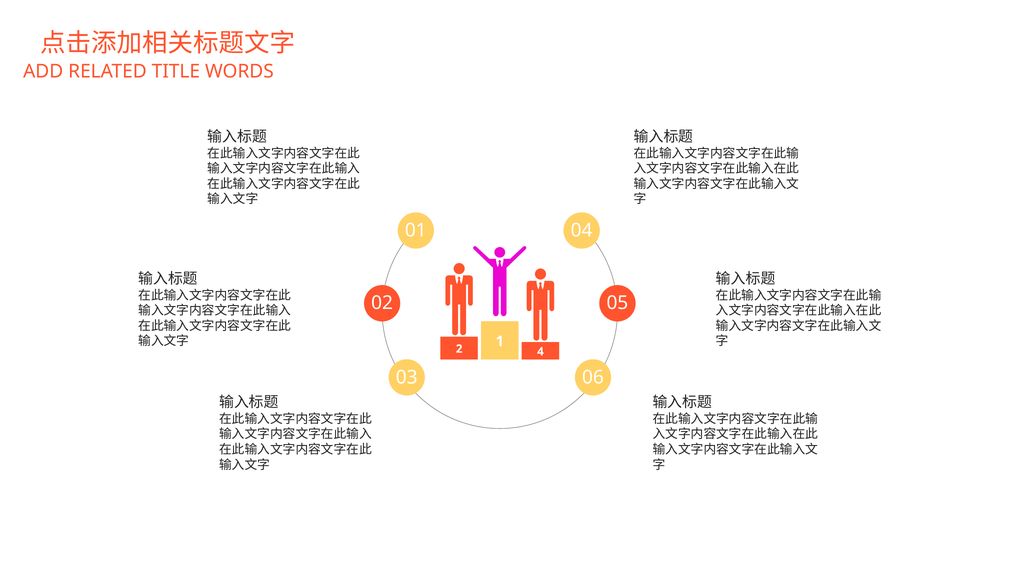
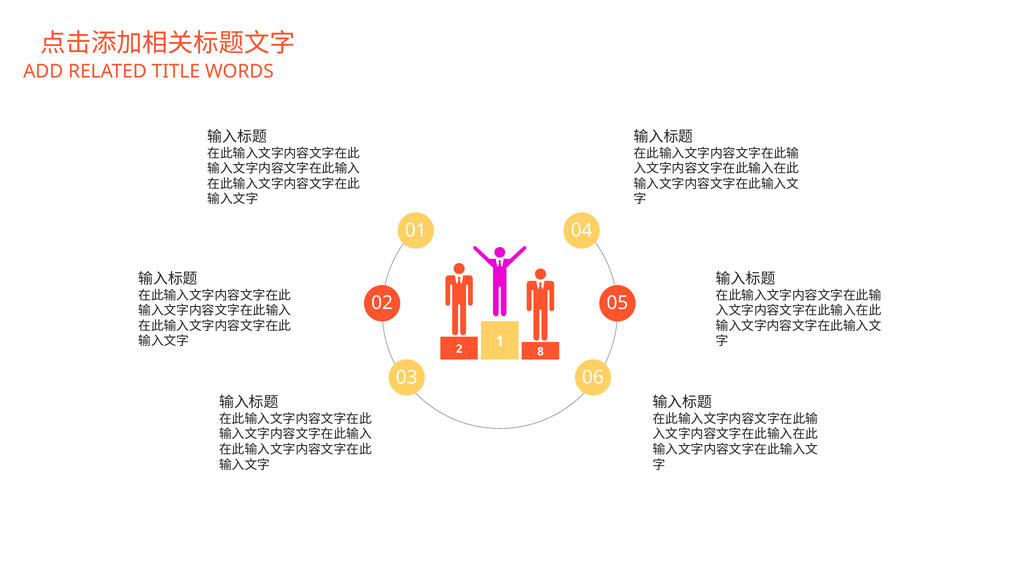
4: 4 -> 8 (540, 352)
